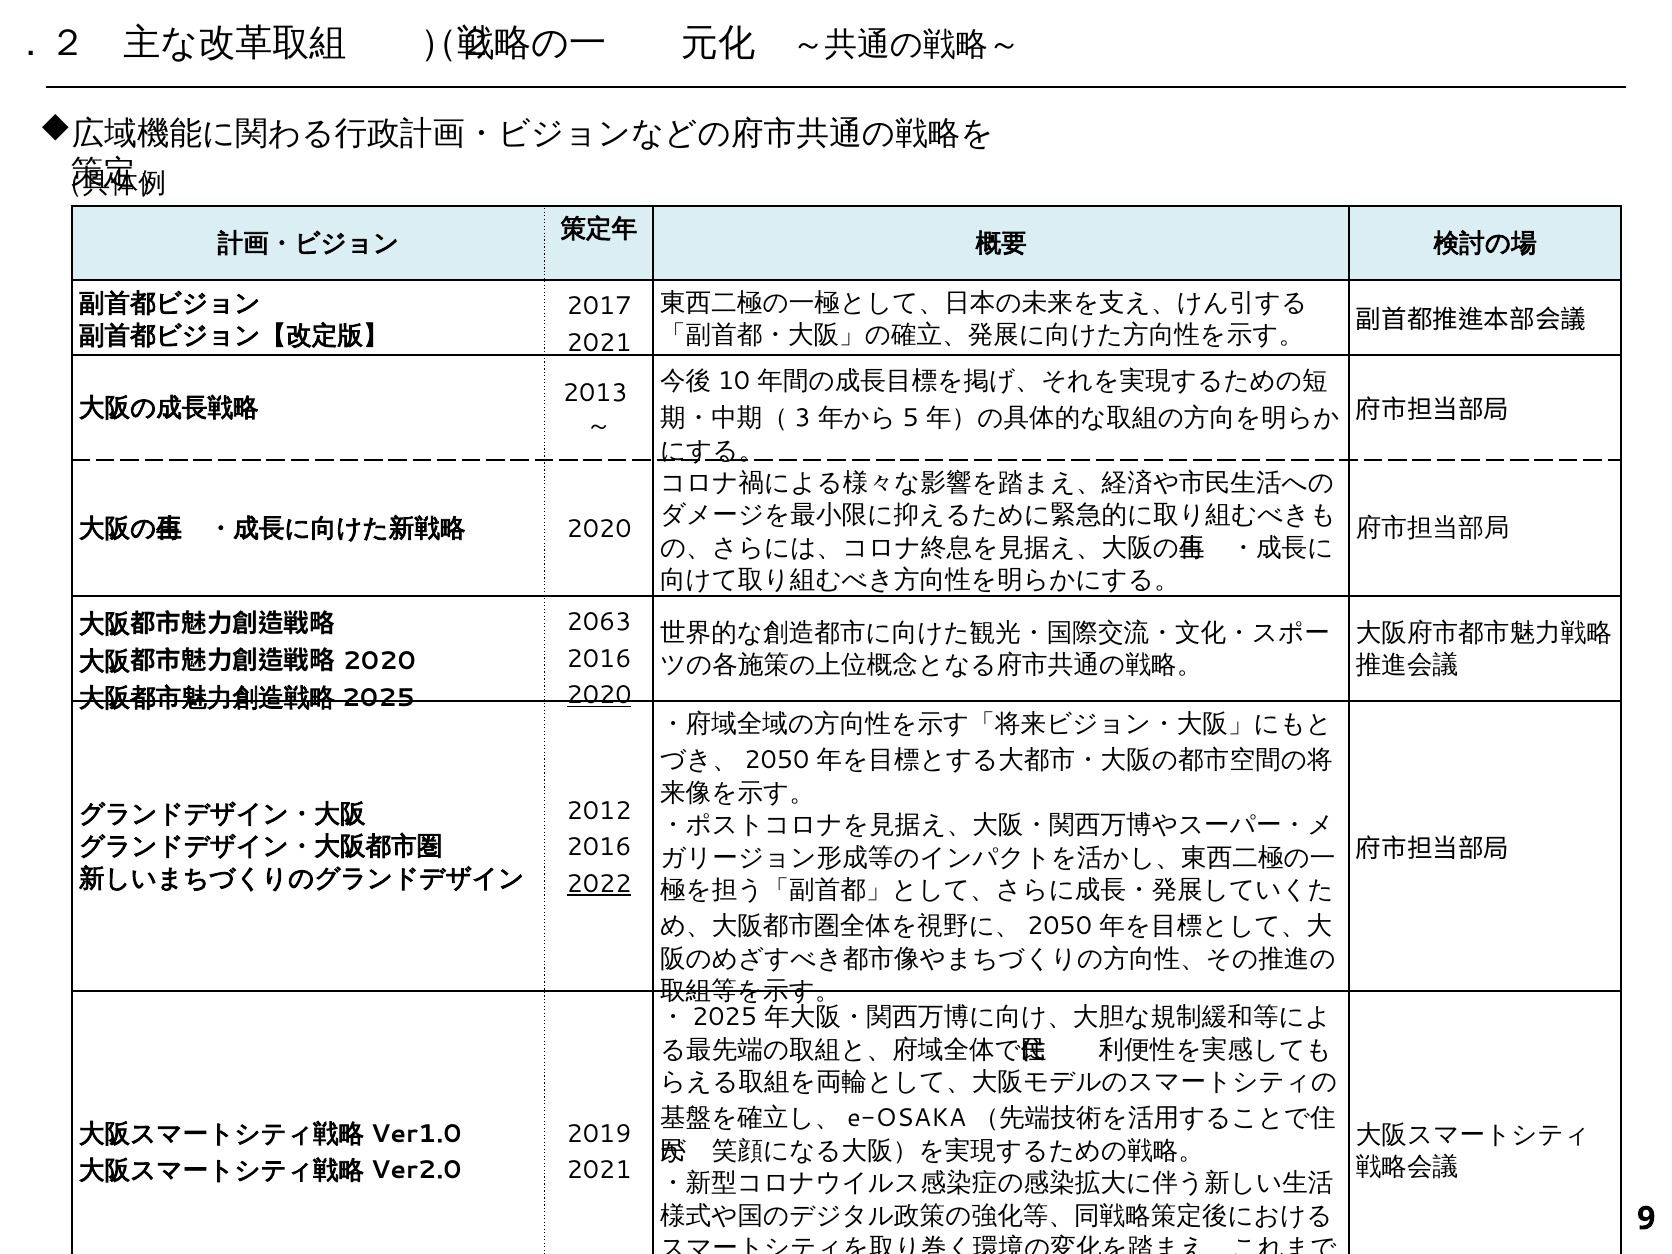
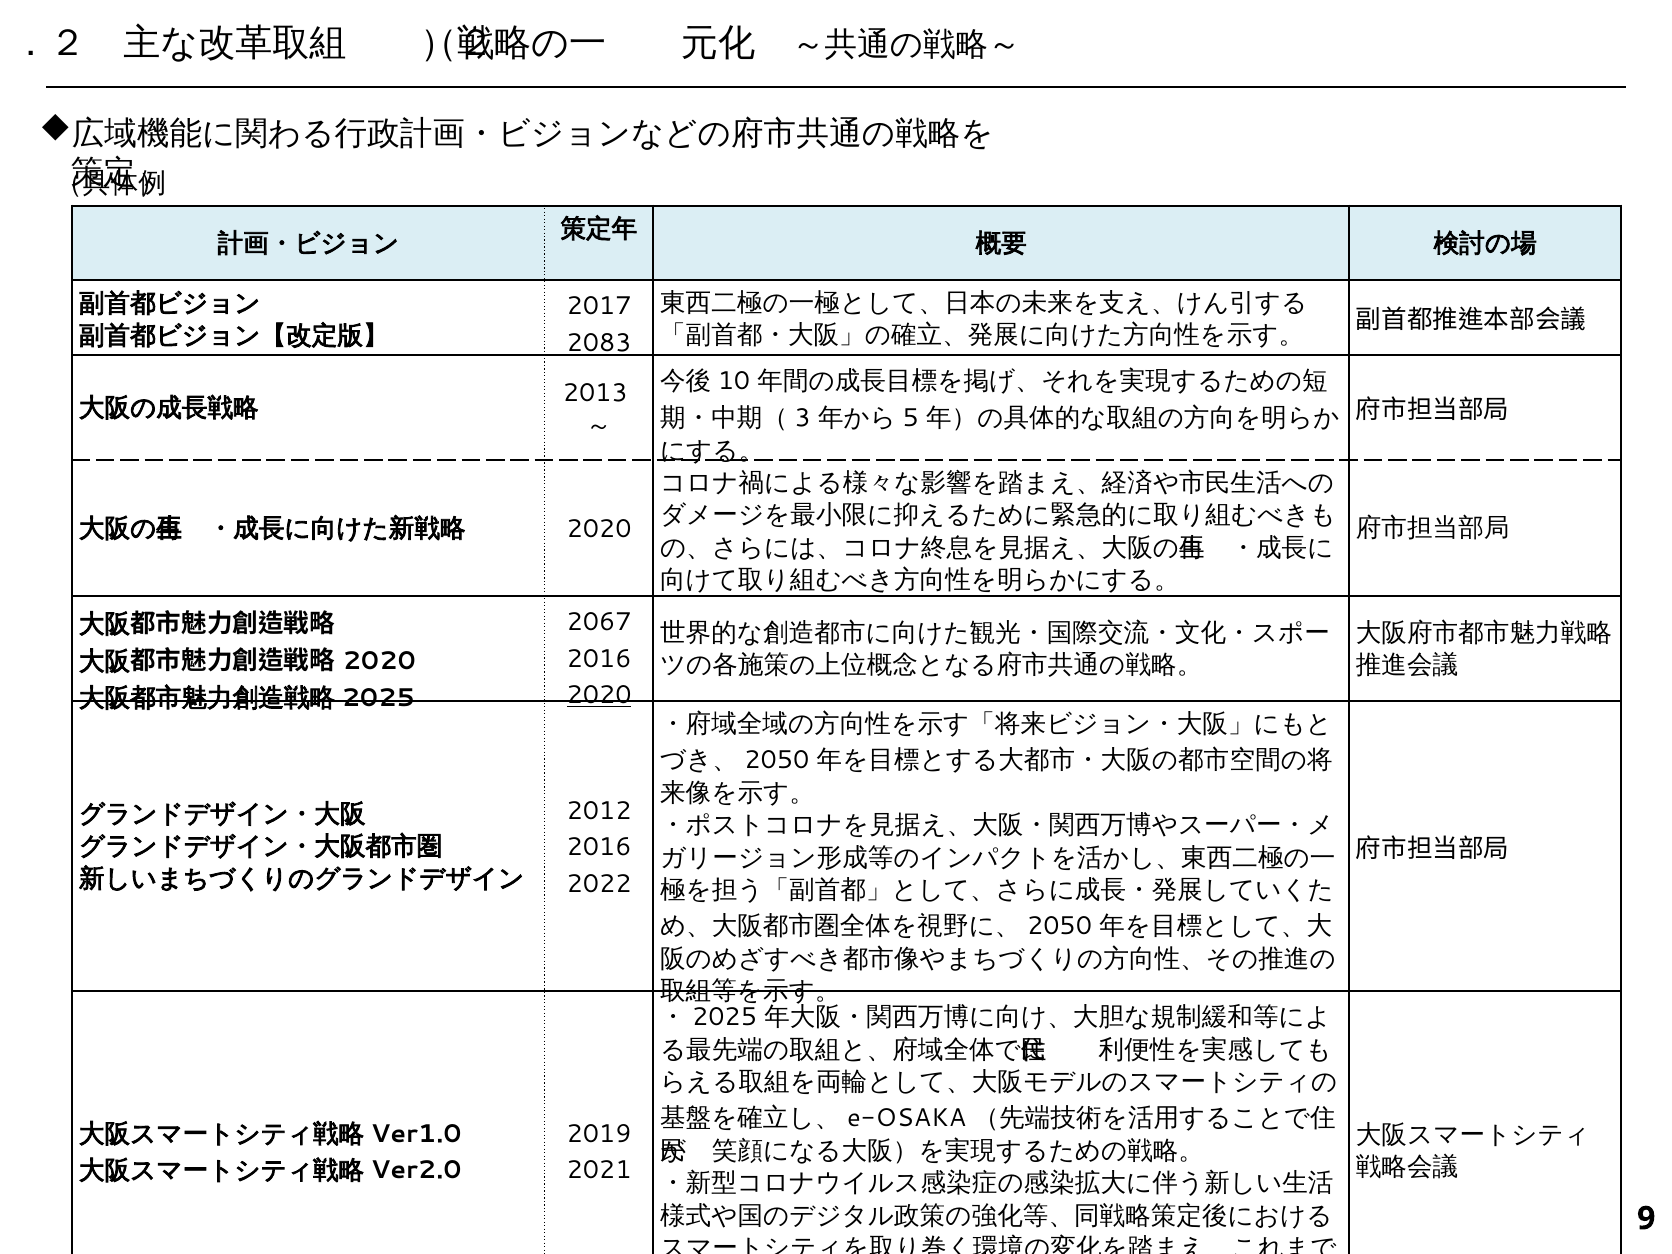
2021: 2021 -> 2083 (599, 343)
2063: 2063 -> 2067 (599, 622)
2022 underline: present -> none (599, 884)
